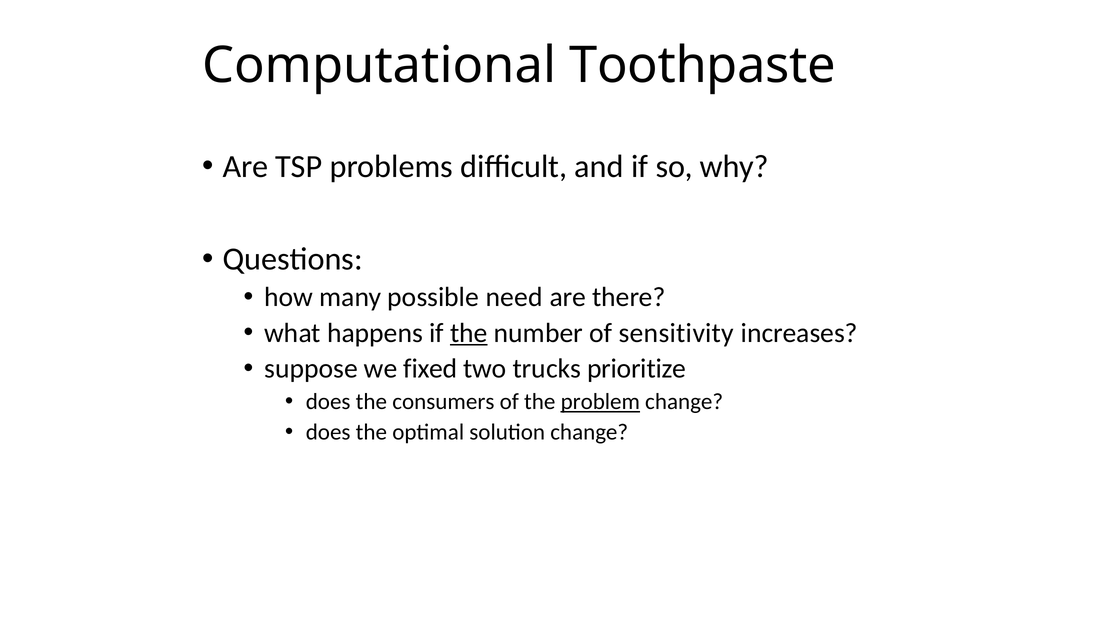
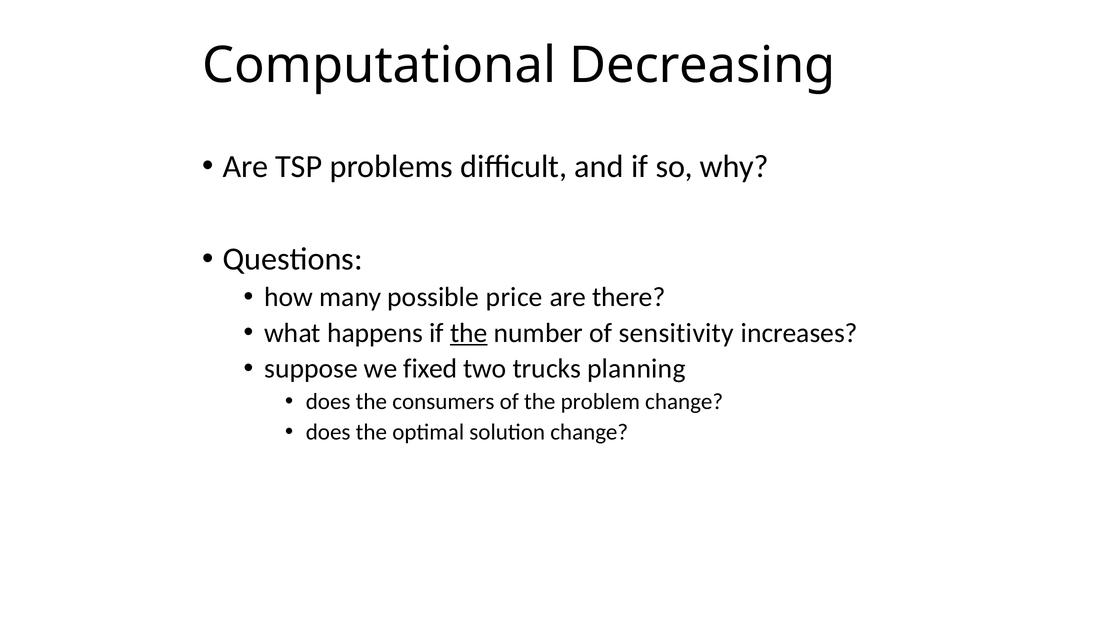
Toothpaste: Toothpaste -> Decreasing (702, 65)
need: need -> price (514, 297)
prioritize: prioritize -> planning (636, 369)
problem underline: present -> none (600, 402)
